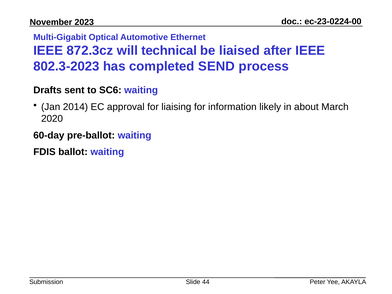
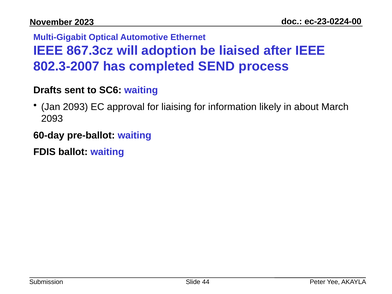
872.3cz: 872.3cz -> 867.3cz (90, 51)
technical: technical -> adoption (169, 51)
802.3-2023: 802.3-2023 -> 802.3-2007 (66, 66)
Jan 2014: 2014 -> 2093 (75, 107)
2020: 2020 -> 2093 (52, 119)
